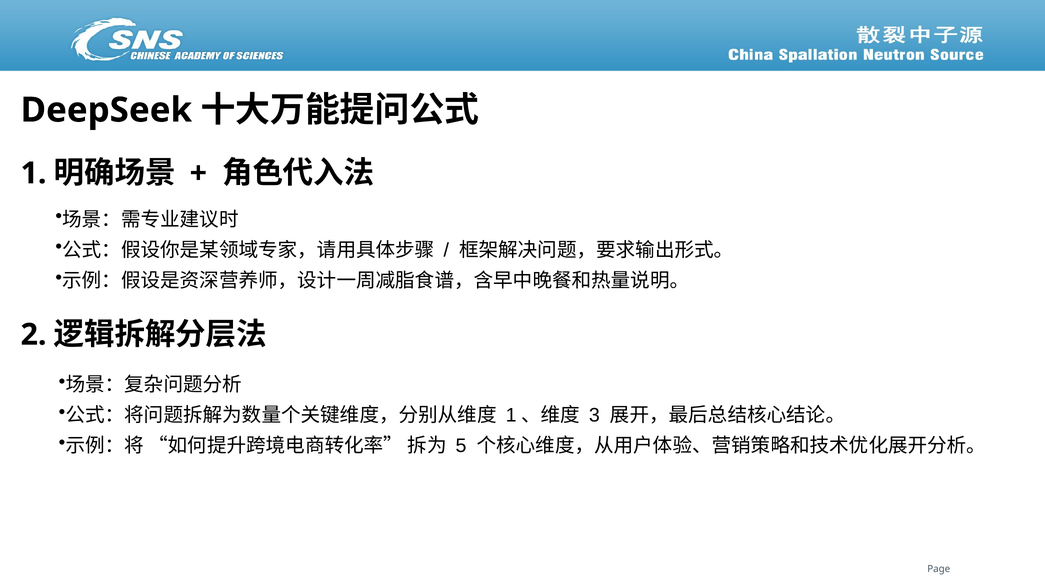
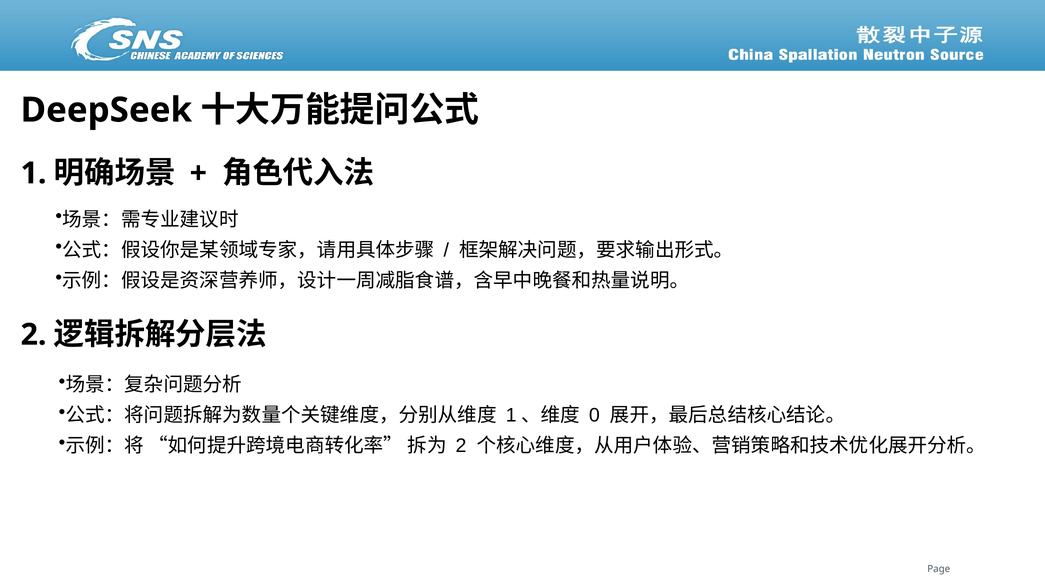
3: 3 -> 0 (594, 415)
5: 5 -> 2 (461, 446)
